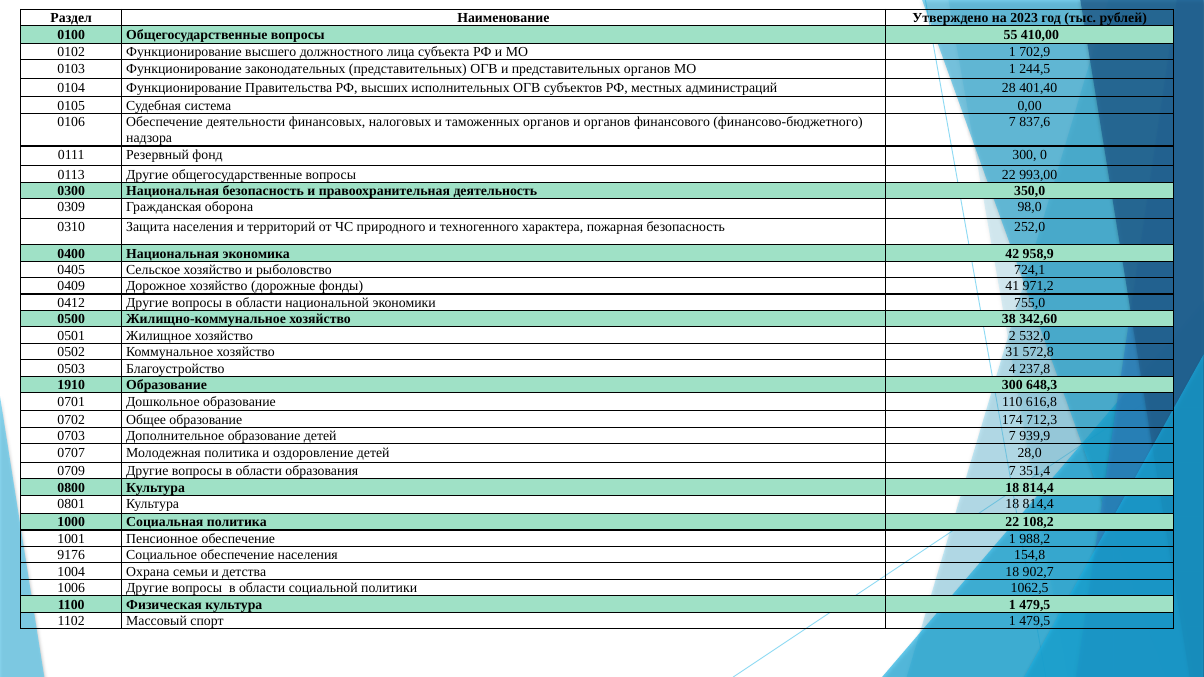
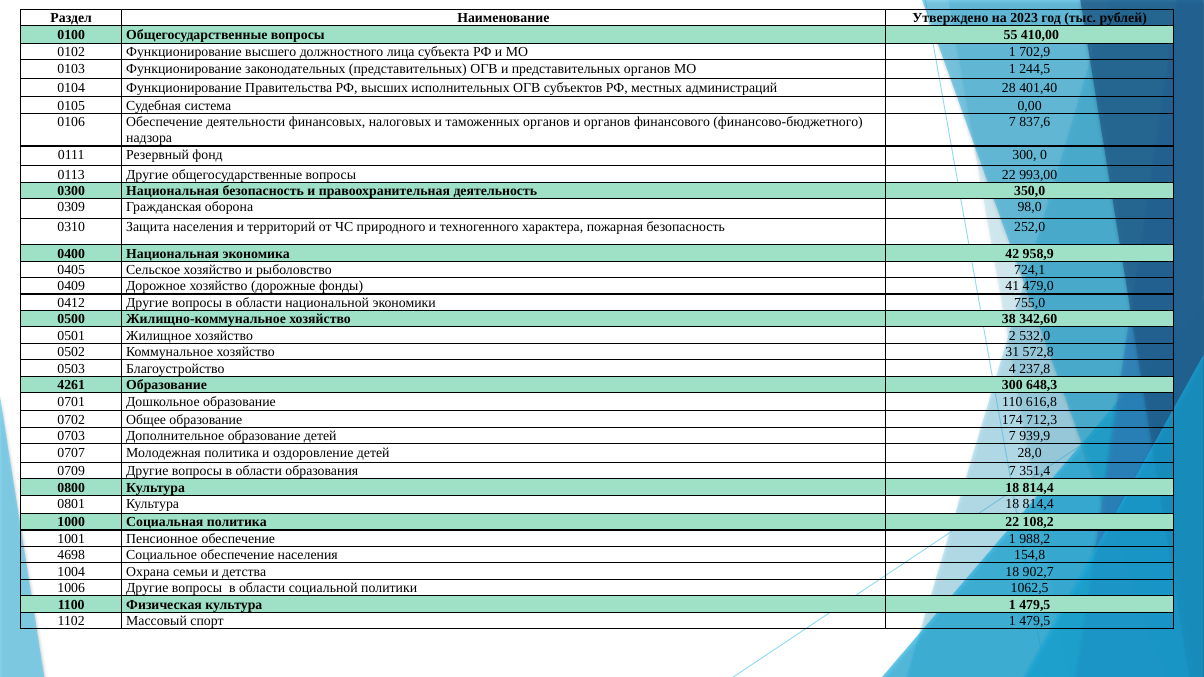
971,2: 971,2 -> 479,0 (1038, 287)
1910: 1910 -> 4261 (71, 385)
9176: 9176 -> 4698 (71, 555)
